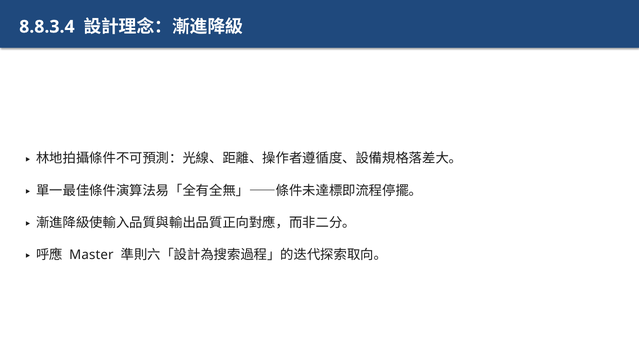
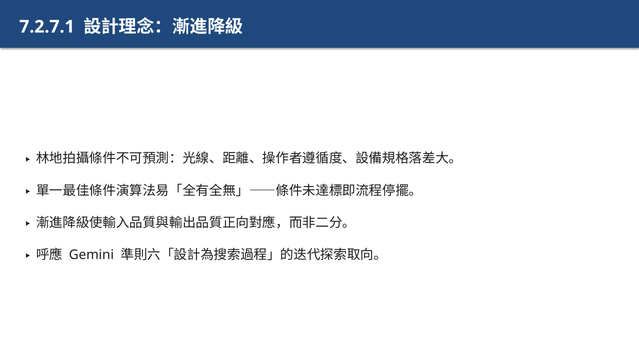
8.8.3.4: 8.8.3.4 -> 7.2.7.1 (47, 27)
Master: Master -> Gemini (91, 255)
